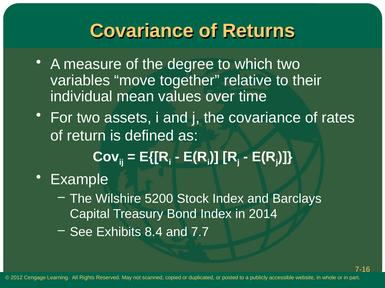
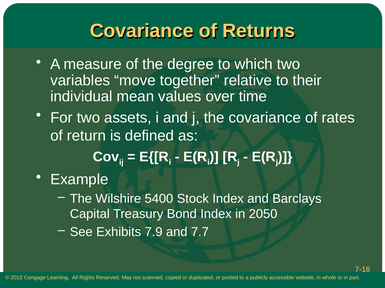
5200: 5200 -> 5400 (159, 199)
2014: 2014 -> 2050 (263, 215)
8.4: 8.4 -> 7.9 (154, 232)
